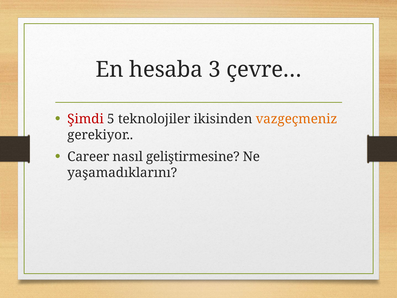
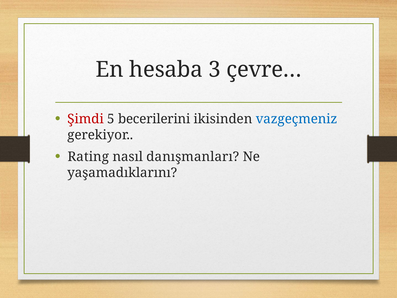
teknolojiler: teknolojiler -> becerilerini (154, 119)
vazgeçmeniz colour: orange -> blue (297, 119)
Career: Career -> Rating (88, 157)
geliştirmesine: geliştirmesine -> danışmanları (193, 157)
